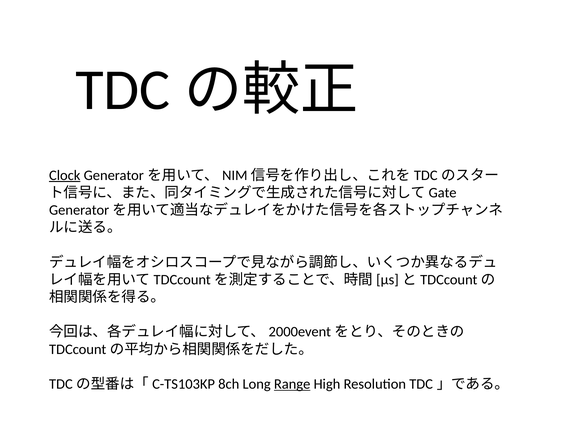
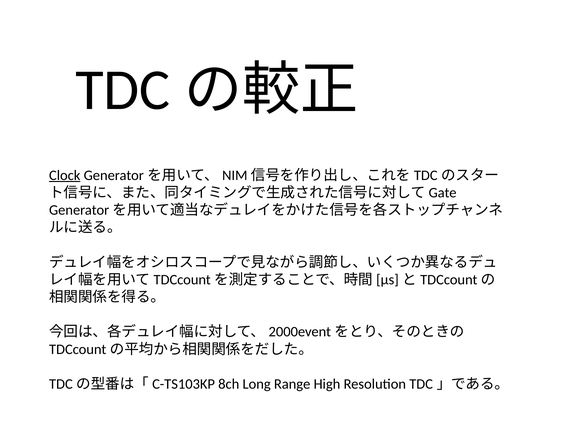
Range underline: present -> none (292, 384)
